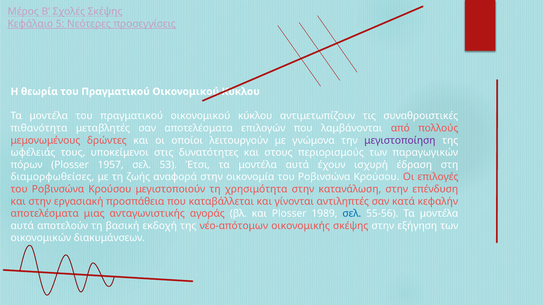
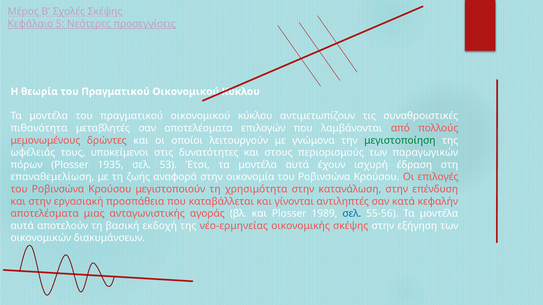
μεγιστοποίηση colour: purple -> green (400, 141)
1957: 1957 -> 1935 (111, 165)
διαμορφωθείσες: διαμορφωθείσες -> επαναθεμελίωση (52, 177)
νέο-απότομων: νέο-απότομων -> νέο-ερμηνείας (234, 226)
